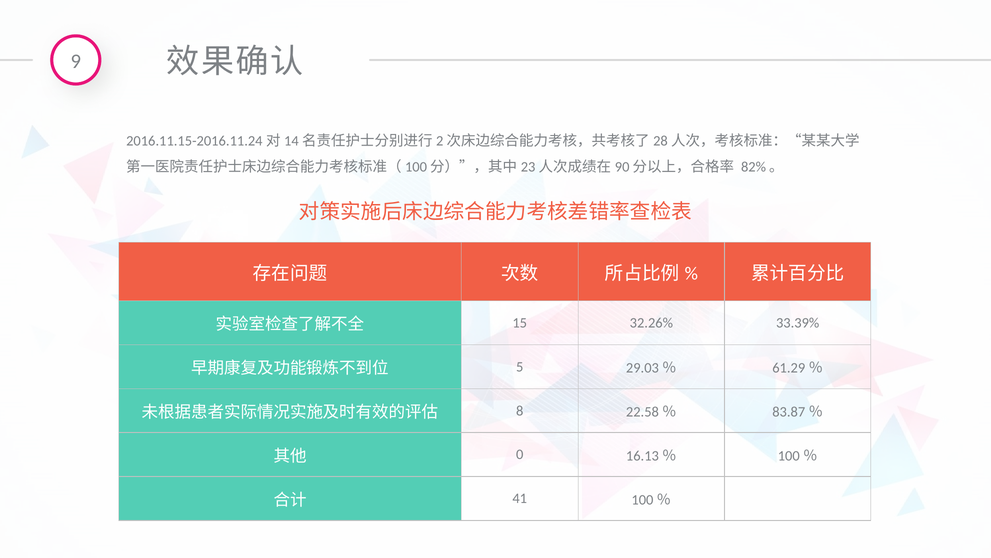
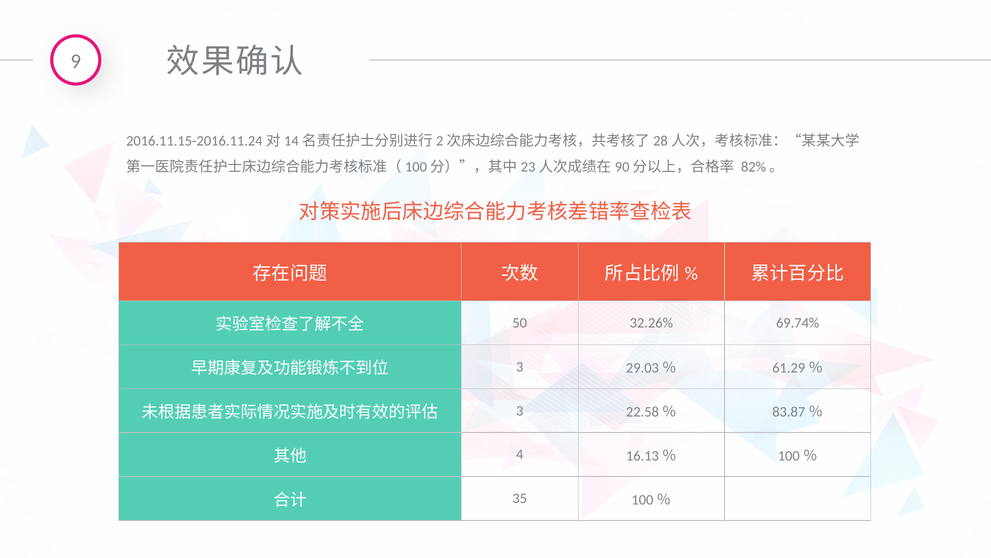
15: 15 -> 50 (520, 323)
33.39%: 33.39% -> 69.74% (798, 323)
5: 5 -> 3 (520, 366)
8: 8 -> 3 (520, 410)
0: 0 -> 4 (520, 454)
41: 41 -> 35 (520, 498)
